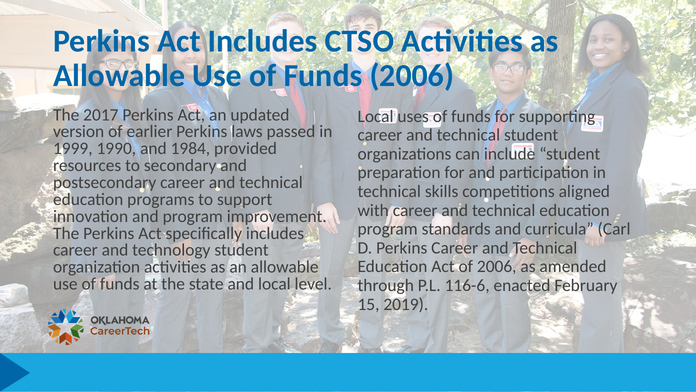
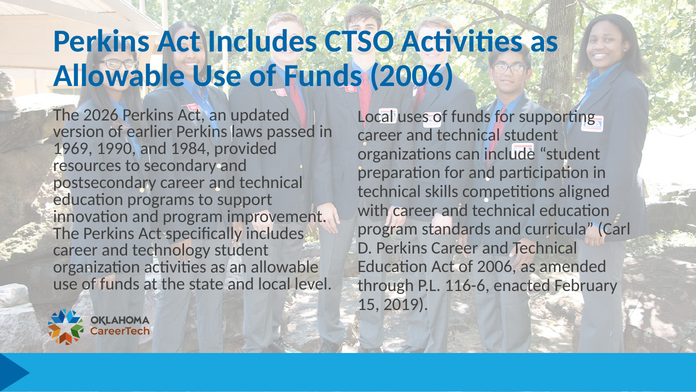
2017: 2017 -> 2026 (101, 115)
1999: 1999 -> 1969 (73, 148)
